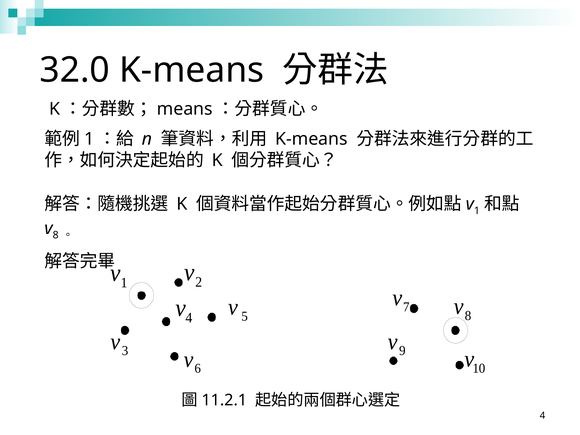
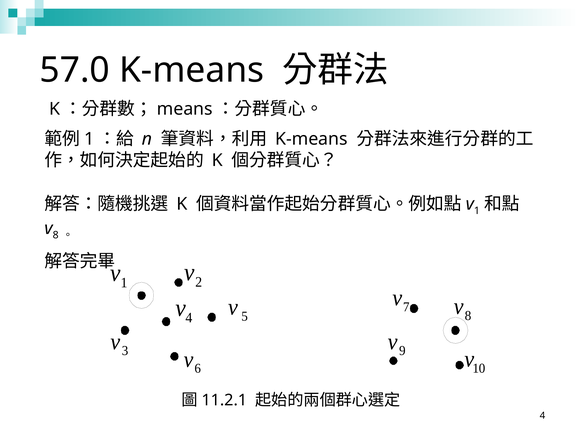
32.0: 32.0 -> 57.0 (75, 70)
